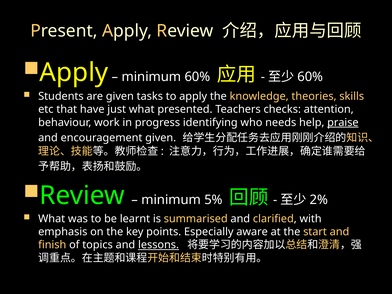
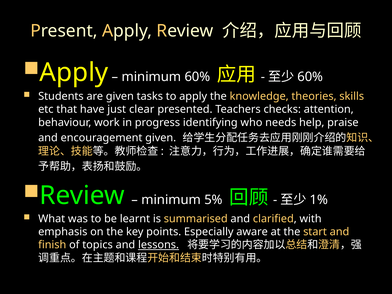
just what: what -> clear (142, 109)
praise underline: present -> none (343, 122)
2%: 2% -> 1% (319, 200)
